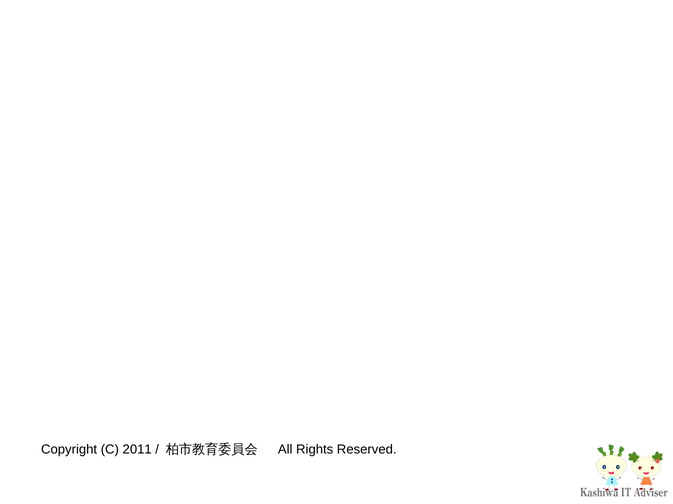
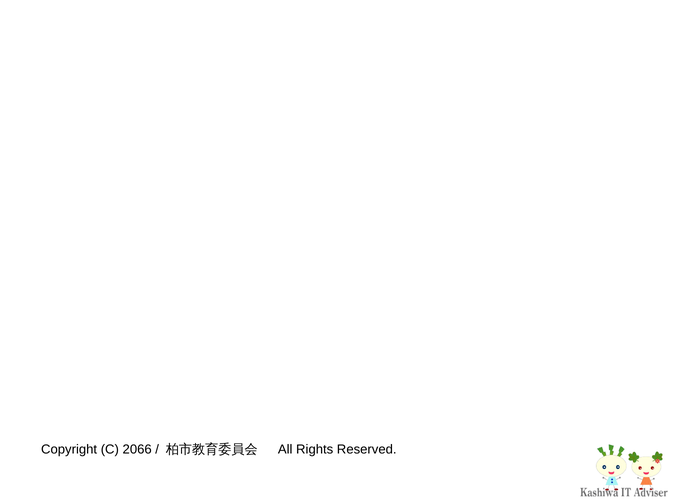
2011: 2011 -> 2066 (137, 450)
